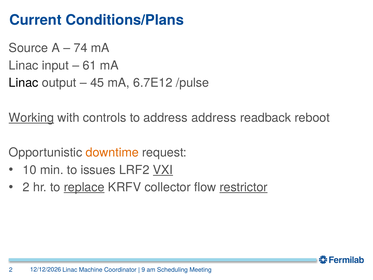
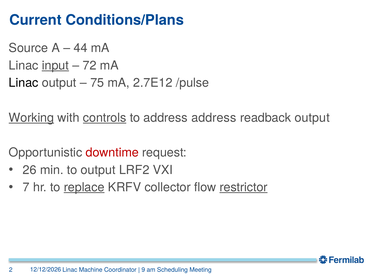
74: 74 -> 44 (81, 48)
input underline: none -> present (55, 65)
61: 61 -> 72 (90, 65)
45: 45 -> 75 (97, 83)
6.7E12: 6.7E12 -> 2.7E12 (153, 83)
controls underline: none -> present (105, 118)
readback reboot: reboot -> output (312, 118)
downtime colour: orange -> red (112, 152)
10: 10 -> 26 (30, 170)
to issues: issues -> output (98, 170)
VXI underline: present -> none (163, 170)
2: 2 -> 7 (26, 187)
